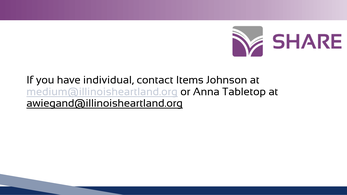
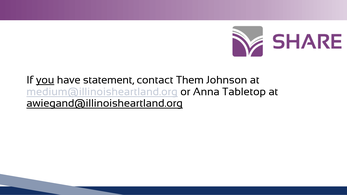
you underline: none -> present (45, 80)
individual: individual -> statement (109, 80)
Items: Items -> Them (190, 80)
